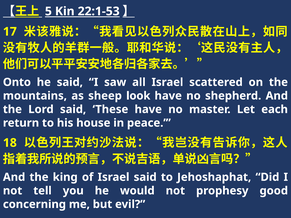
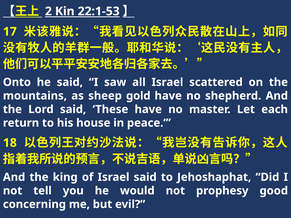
5: 5 -> 2 (48, 11)
look: look -> gold (138, 96)
